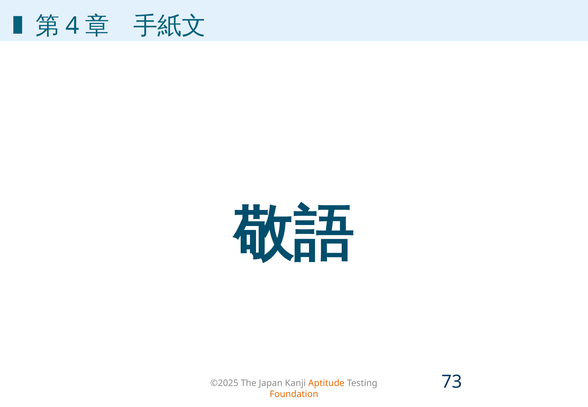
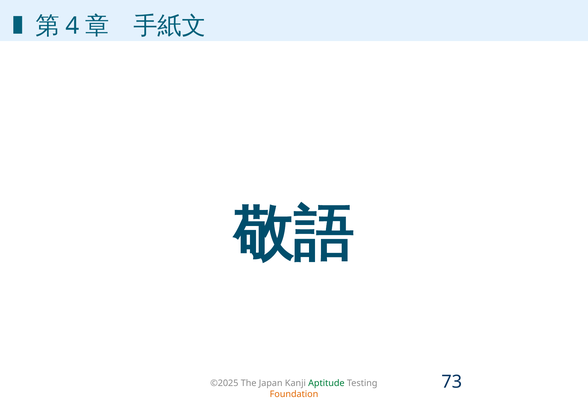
Aptitude colour: orange -> green (326, 383)
